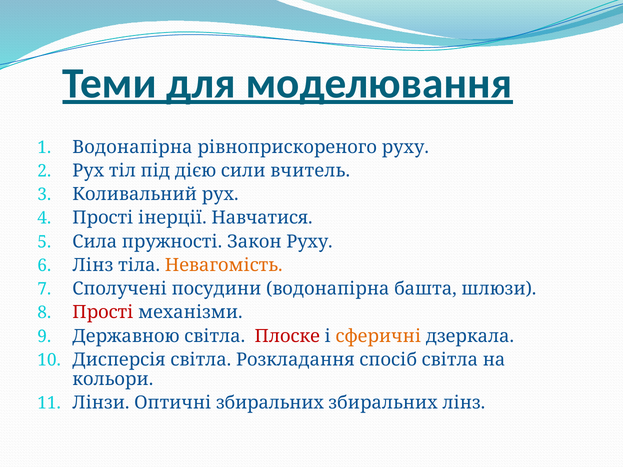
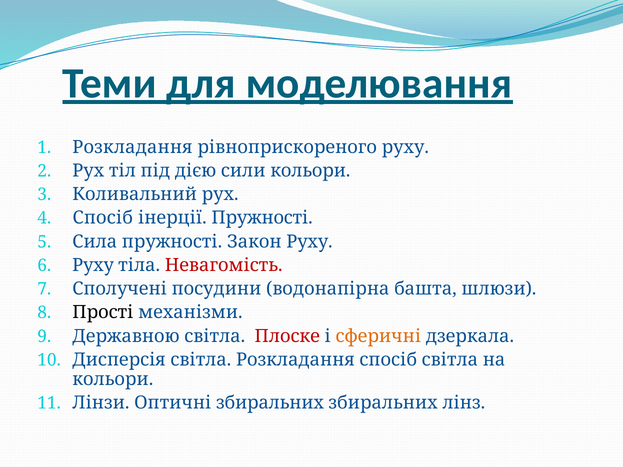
Водонапірна: Водонапірна -> Розкладання (132, 147)
сили вчитель: вчитель -> кольори (310, 171)
Прості: Прості -> Спосіб (103, 218)
інерції Навчатися: Навчатися -> Пружності (262, 218)
Лінз: Лінз -> Руху (93, 265)
Невагомість colour: orange -> red (224, 265)
Прості colour: red -> black (103, 313)
